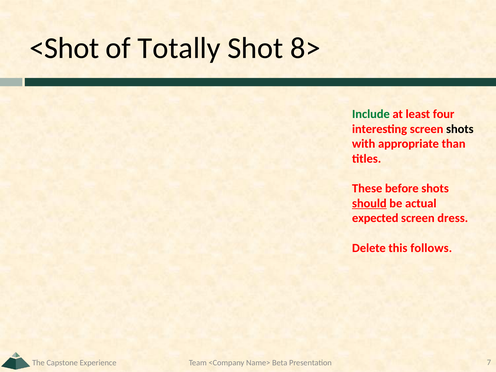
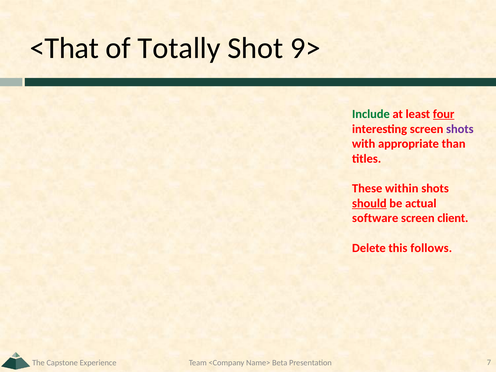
<Shot: <Shot -> <That (64, 48)
8>: 8> -> 9> (305, 48)
four underline: none -> present (444, 114)
shots colour: black -> purple (460, 129)
before: before -> within (402, 188)
expected: expected -> software (375, 218)
dress: dress -> client (453, 218)
